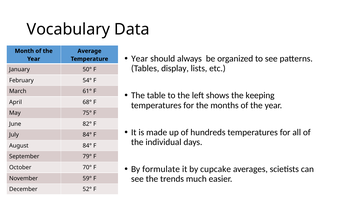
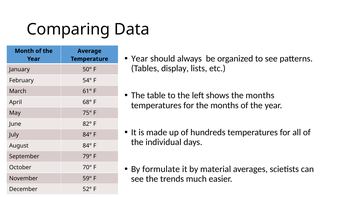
Vocabulary: Vocabulary -> Comparing (68, 29)
shows the keeping: keeping -> months (260, 95)
cupcake: cupcake -> material (216, 169)
